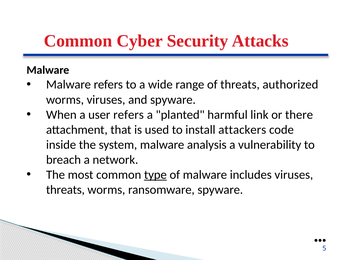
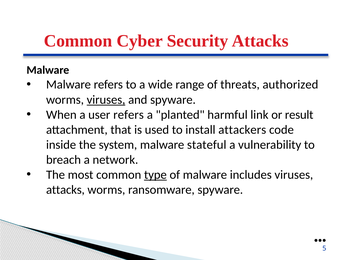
viruses underline: none -> present (106, 100)
there: there -> result (299, 115)
analysis: analysis -> stateful (207, 145)
threats: threats -> attacks (65, 190)
